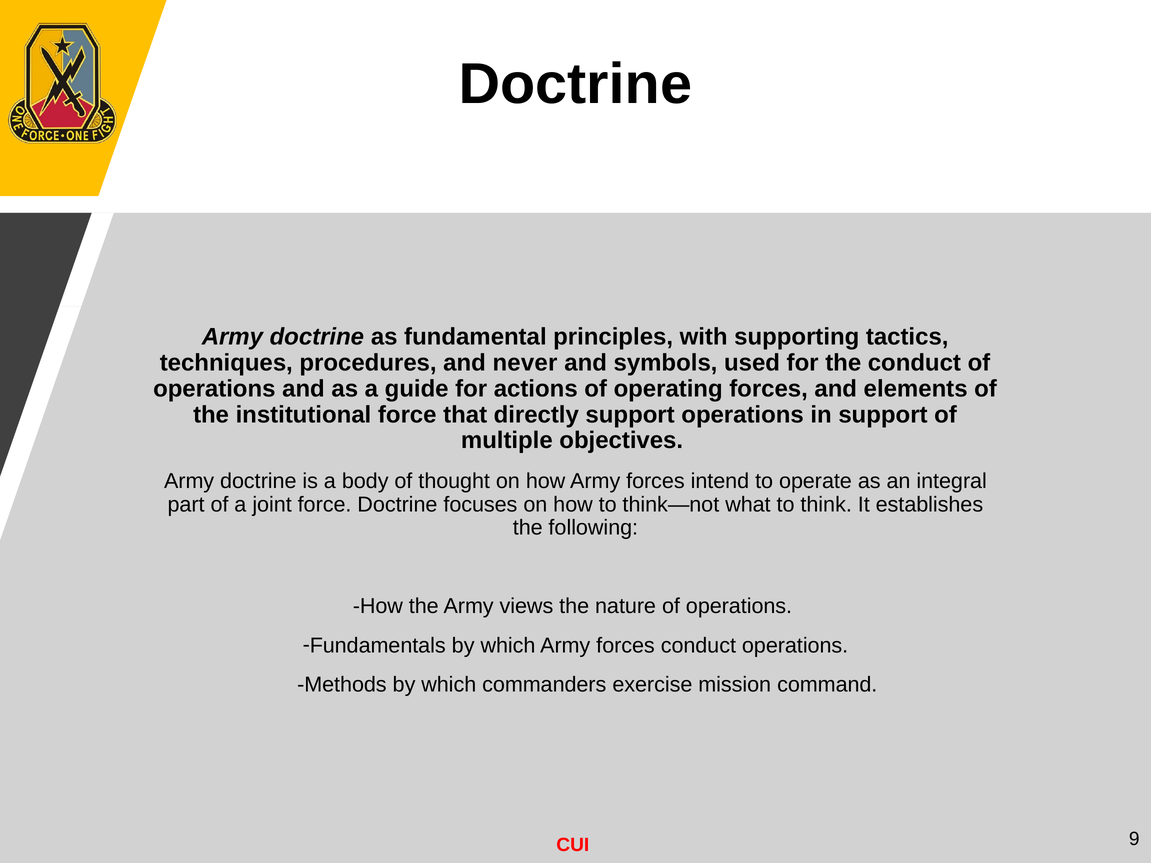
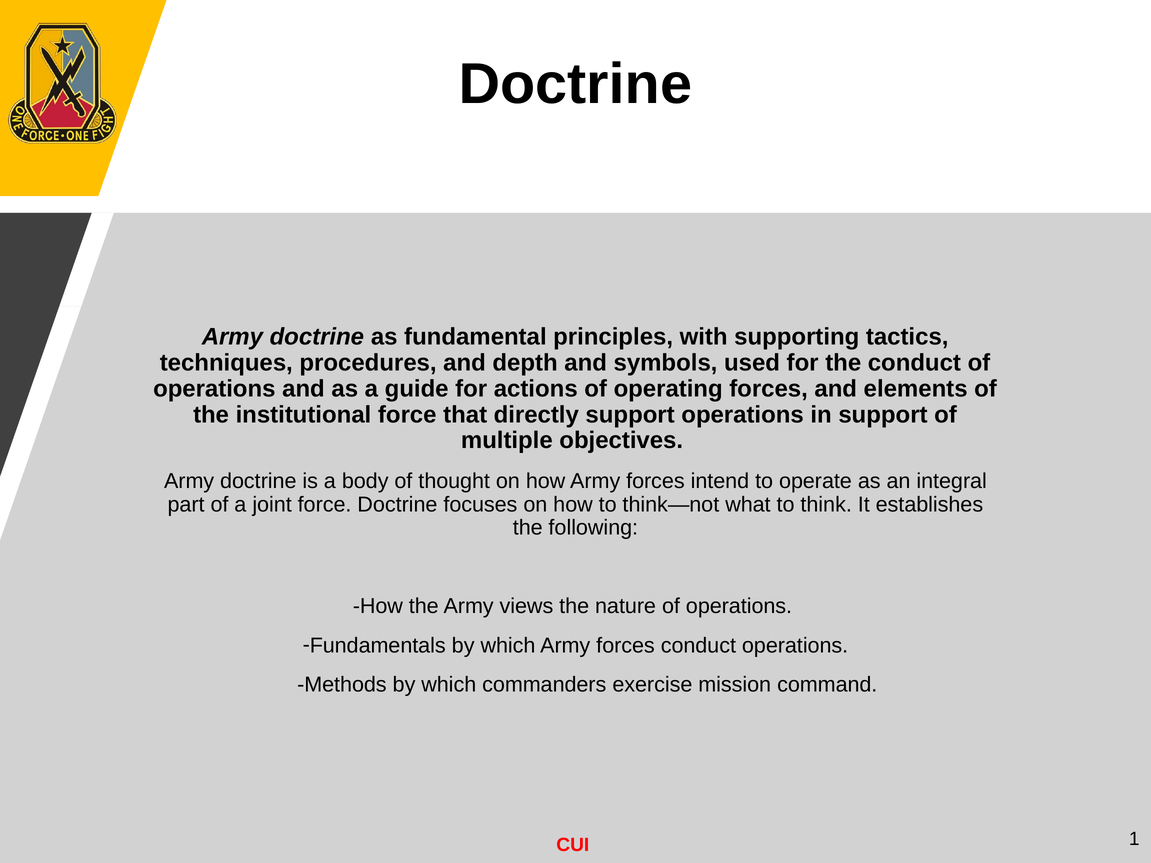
never: never -> depth (525, 363)
9: 9 -> 1 (1134, 839)
